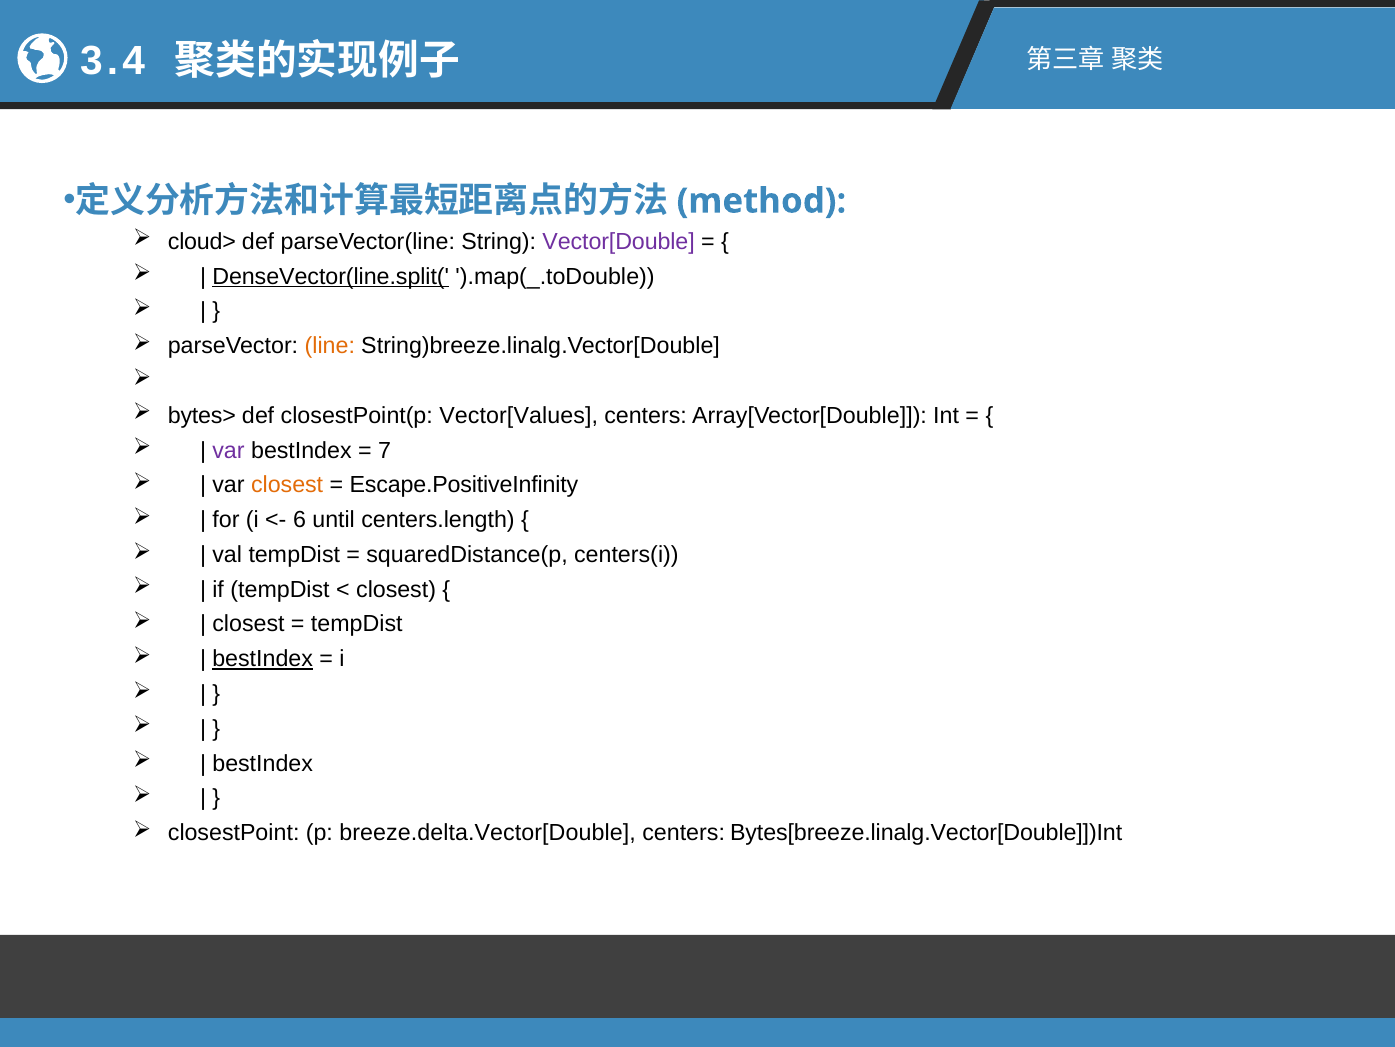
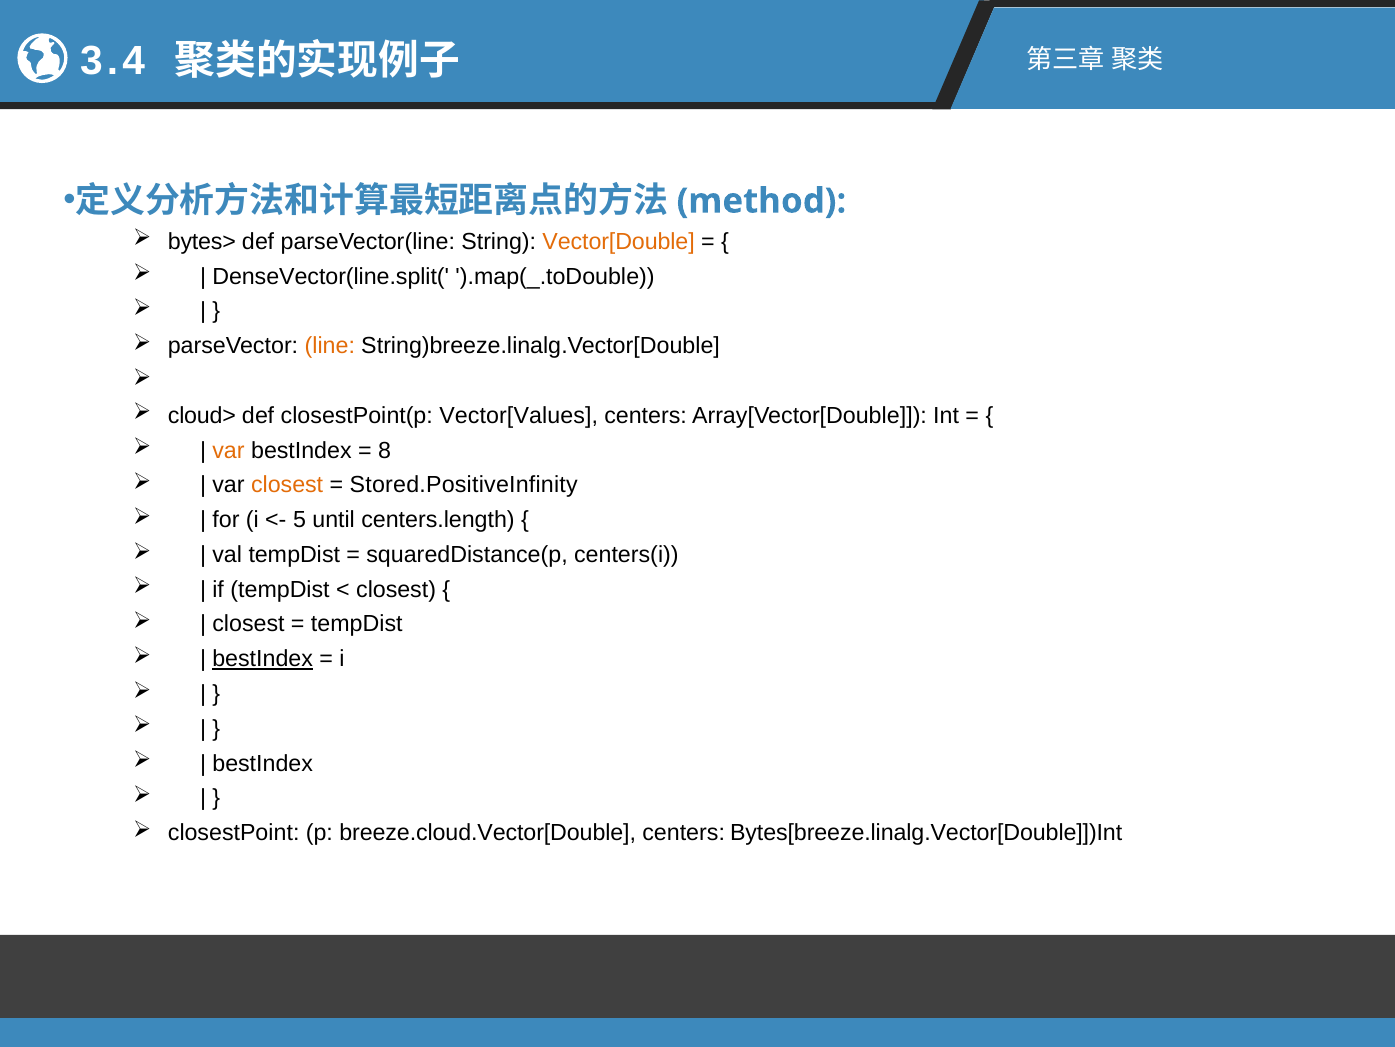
cloud>: cloud> -> bytes> (202, 241)
Vector[Double colour: purple -> orange (619, 241)
DenseVector(line.split( underline: present -> none (331, 276)
bytes>: bytes> -> cloud> (202, 415)
var colour: purple -> orange (228, 450)
7: 7 -> 8 (385, 450)
Escape.PositiveInfinity: Escape.PositiveInfinity -> Stored.PositiveInfinity (464, 485)
6: 6 -> 5 (300, 520)
breeze.delta.Vector[Double: breeze.delta.Vector[Double -> breeze.cloud.Vector[Double (488, 832)
